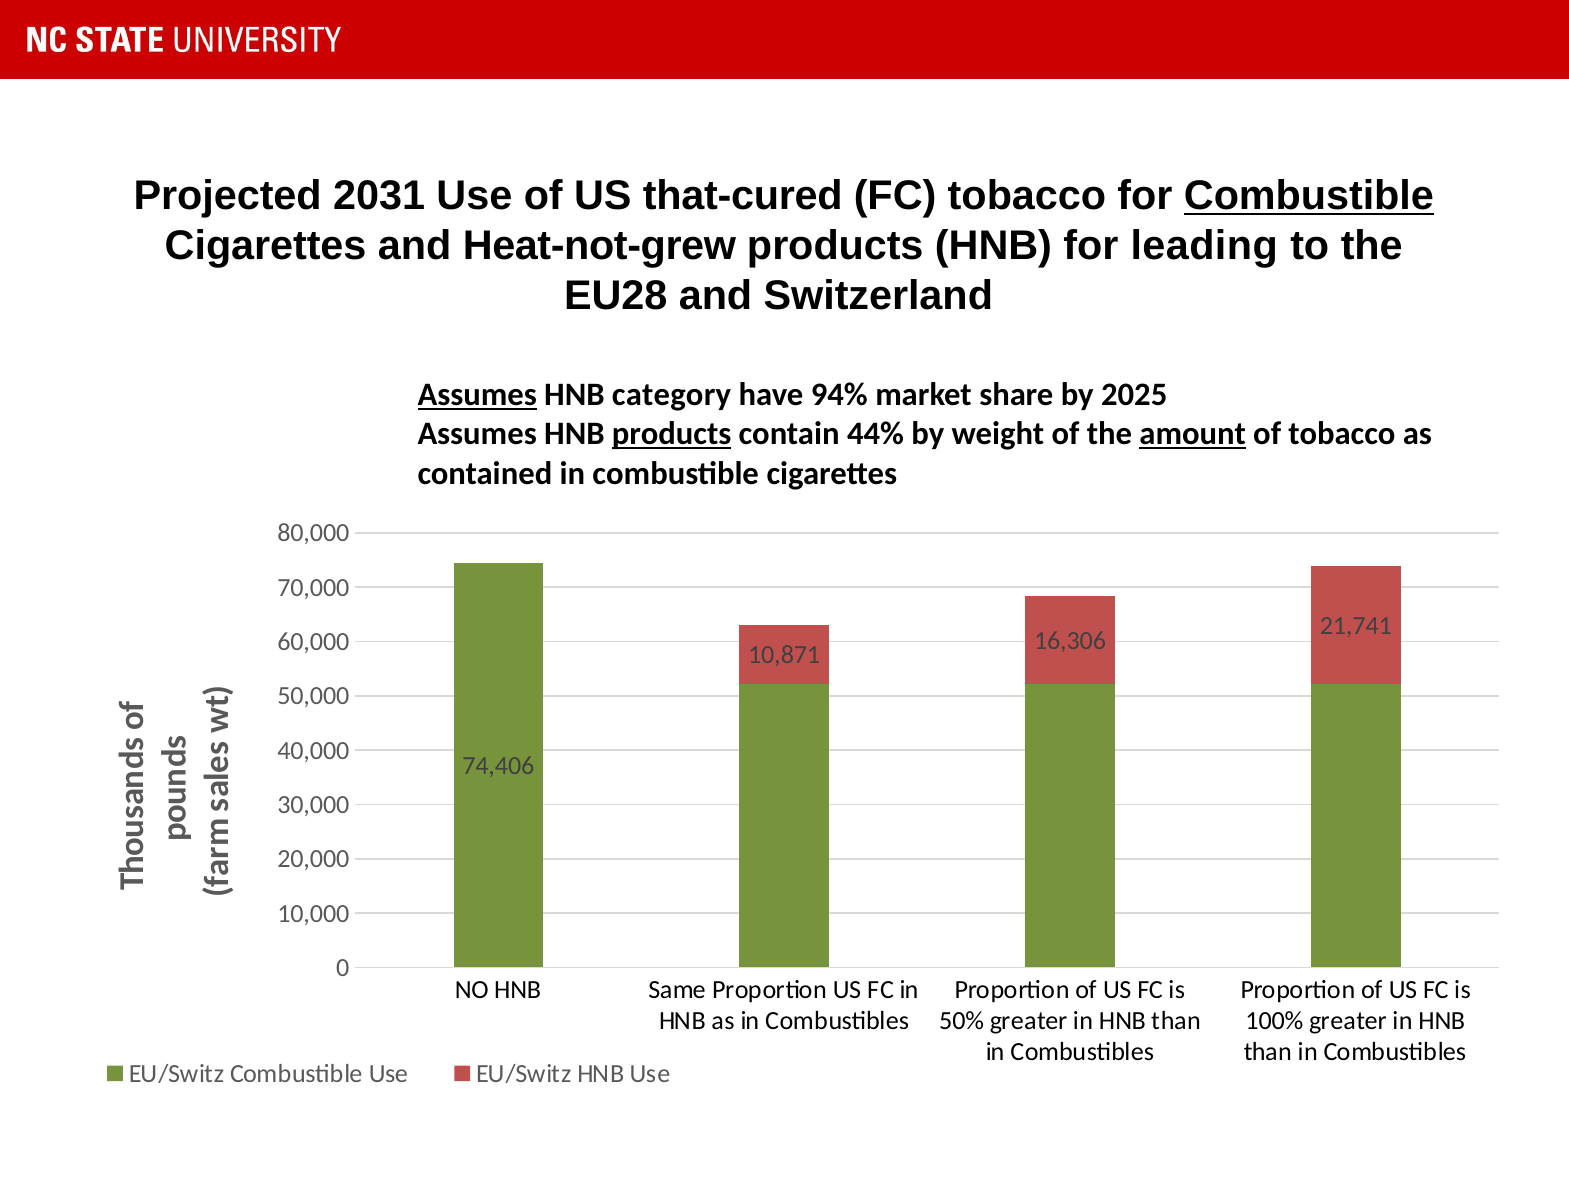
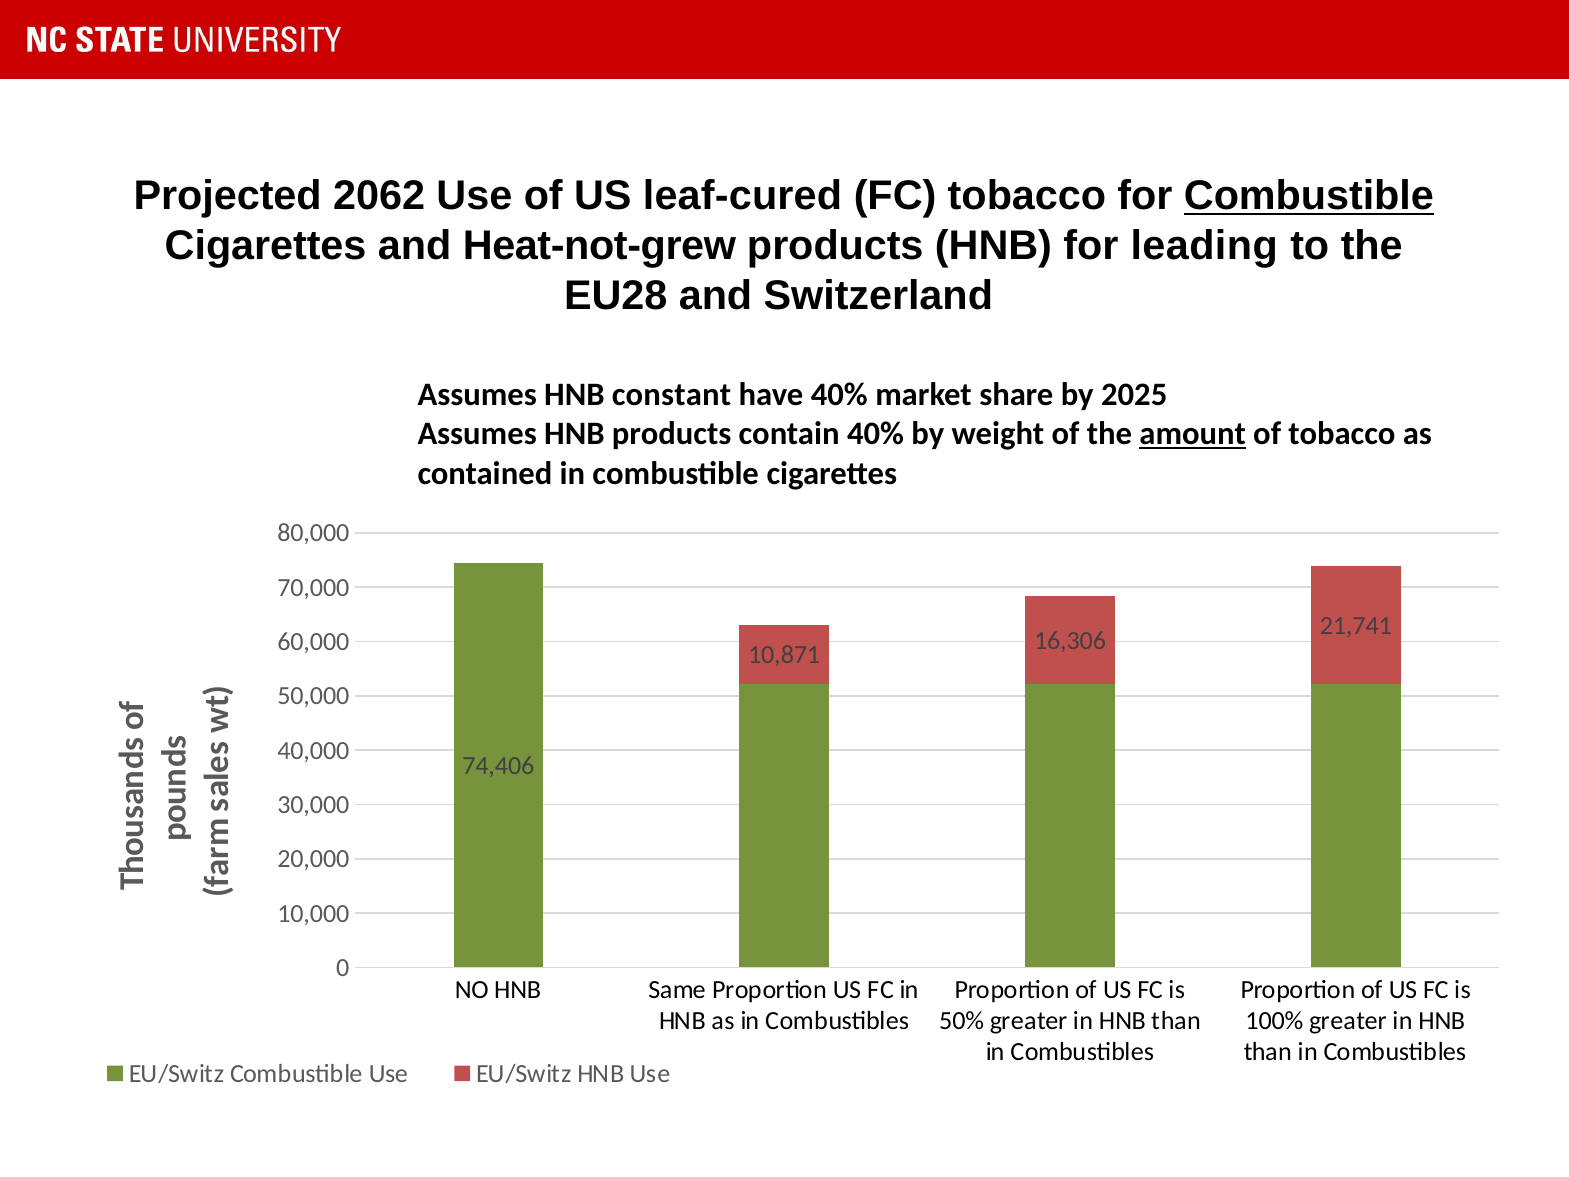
2031: 2031 -> 2062 (379, 196)
that-cured: that-cured -> leaf-cured (743, 196)
Assumes underline: present -> none (477, 395)
category: category -> constant (671, 395)
have 94%: 94% -> 40% (839, 395)
products underline: present -> none (672, 434)
contain 44%: 44% -> 40% (876, 434)
